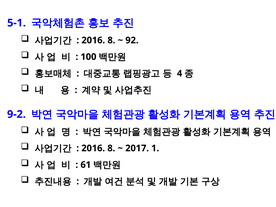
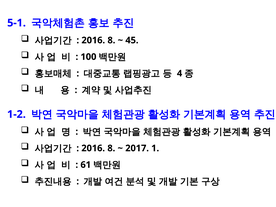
92: 92 -> 45 (132, 40)
9-2: 9-2 -> 1-2 (16, 114)
